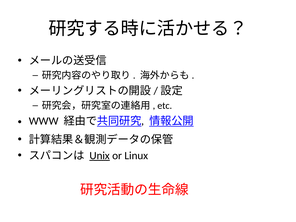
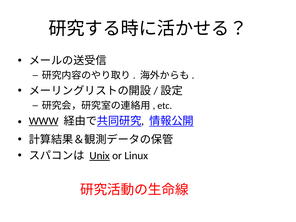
WWW underline: none -> present (44, 121)
